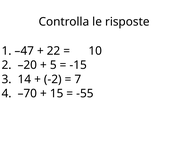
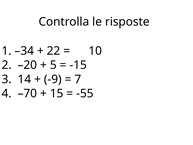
–47: –47 -> –34 (24, 51)
-2: -2 -> -9 (53, 79)
